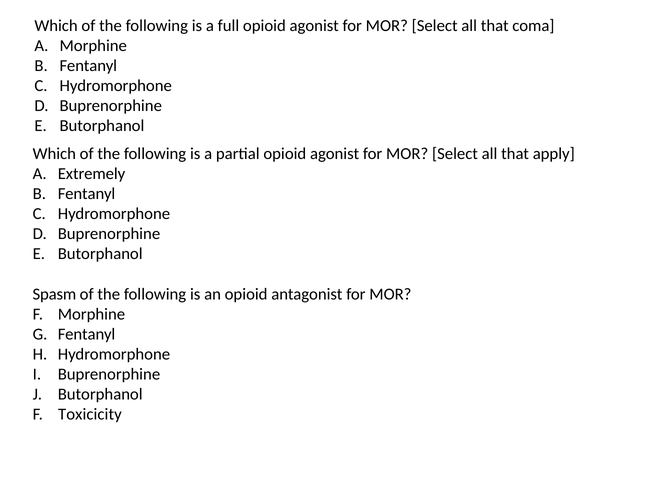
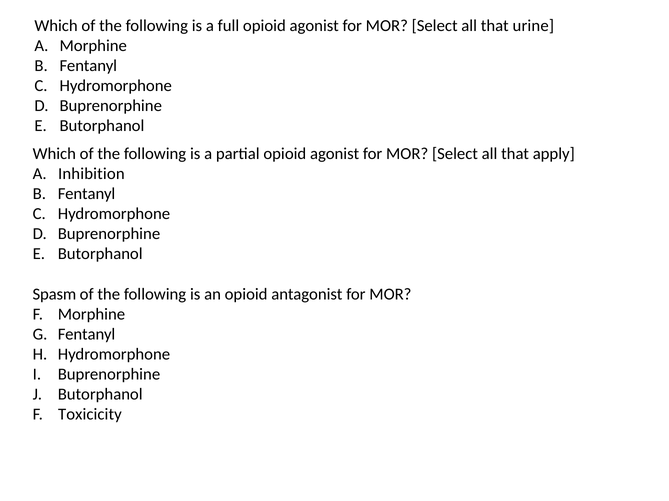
coma: coma -> urine (533, 26)
Extremely: Extremely -> Inhibition (91, 174)
